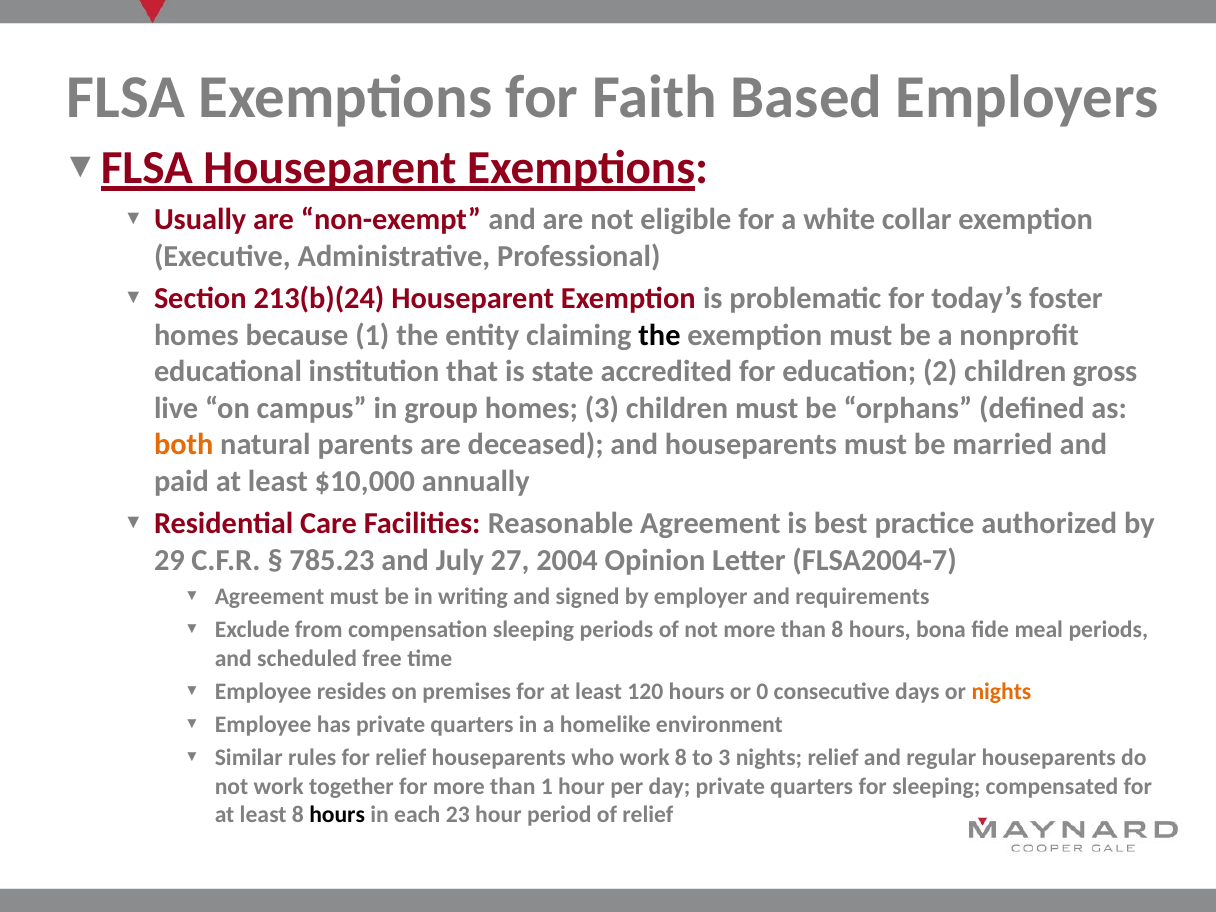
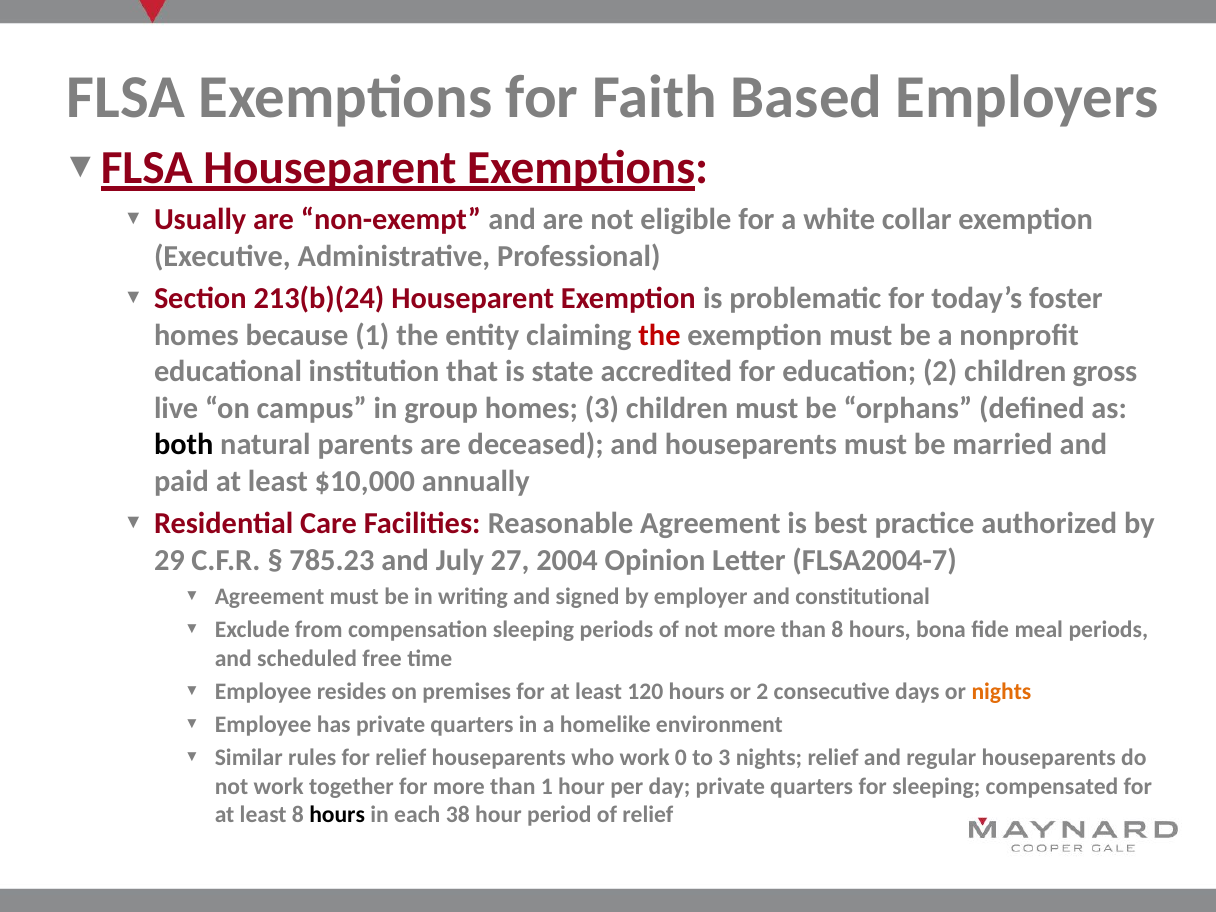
the colour: black -> red (659, 335)
both colour: orange -> black (184, 445)
requirements: requirements -> constitutional (863, 597)
or 0: 0 -> 2 (762, 692)
work 8: 8 -> 0 (681, 758)
23: 23 -> 38 (458, 815)
